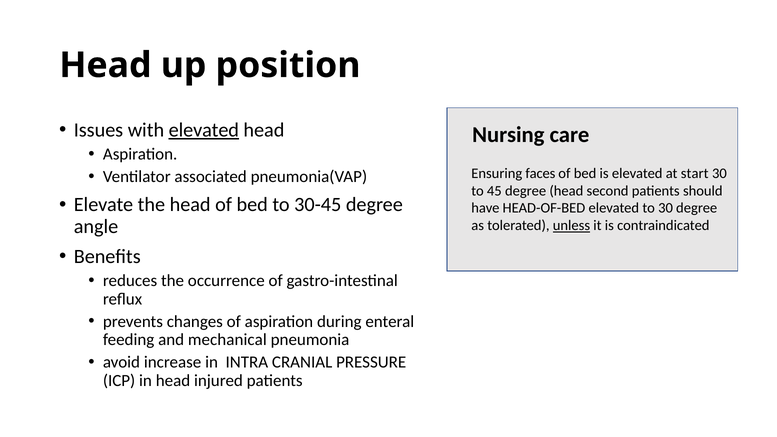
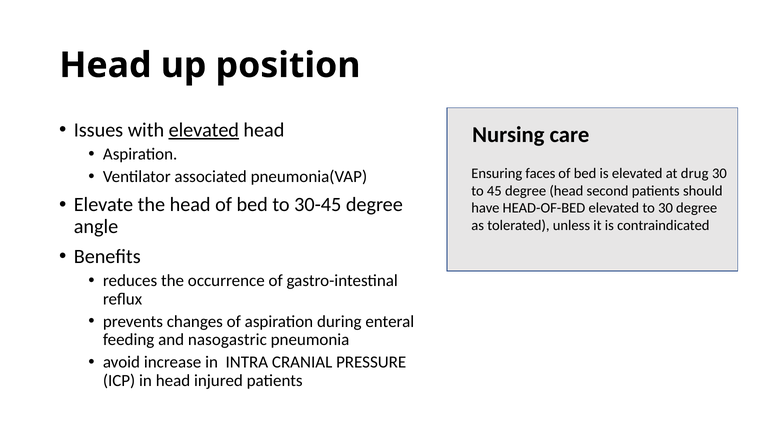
start: start -> drug (695, 173)
unless underline: present -> none (571, 226)
mechanical: mechanical -> nasogastric (227, 340)
